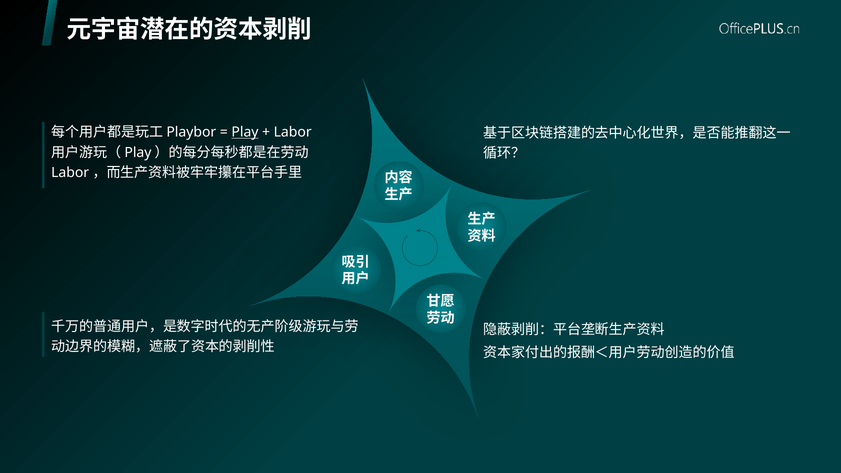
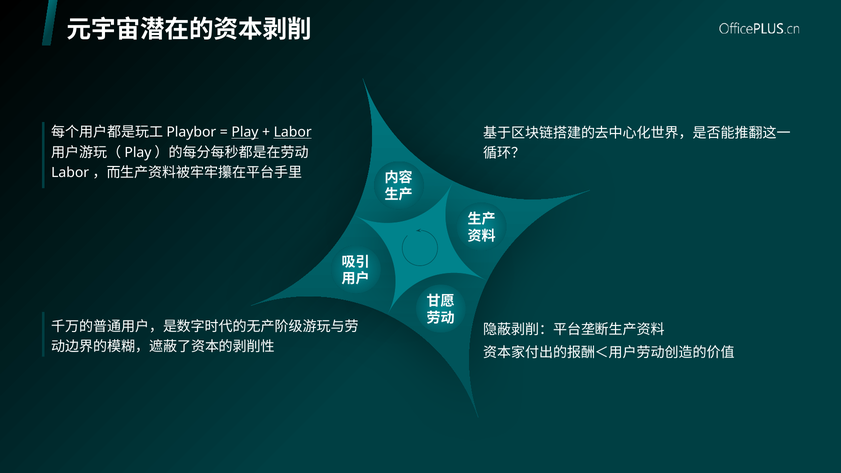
Labor underline: none -> present (293, 132)
